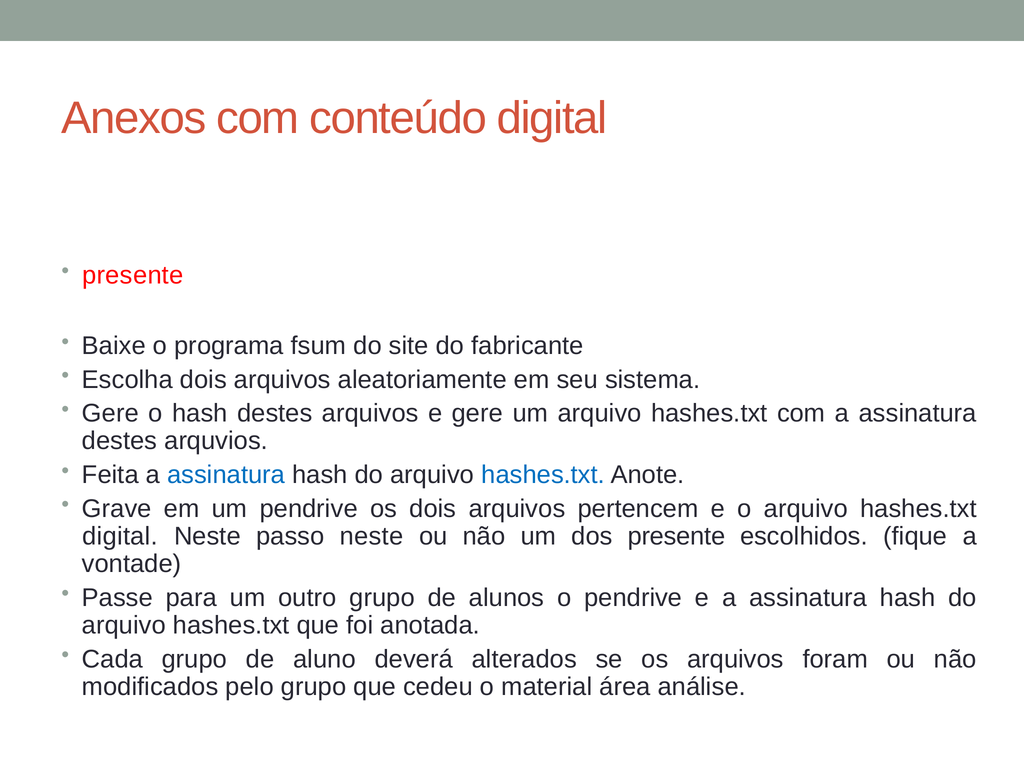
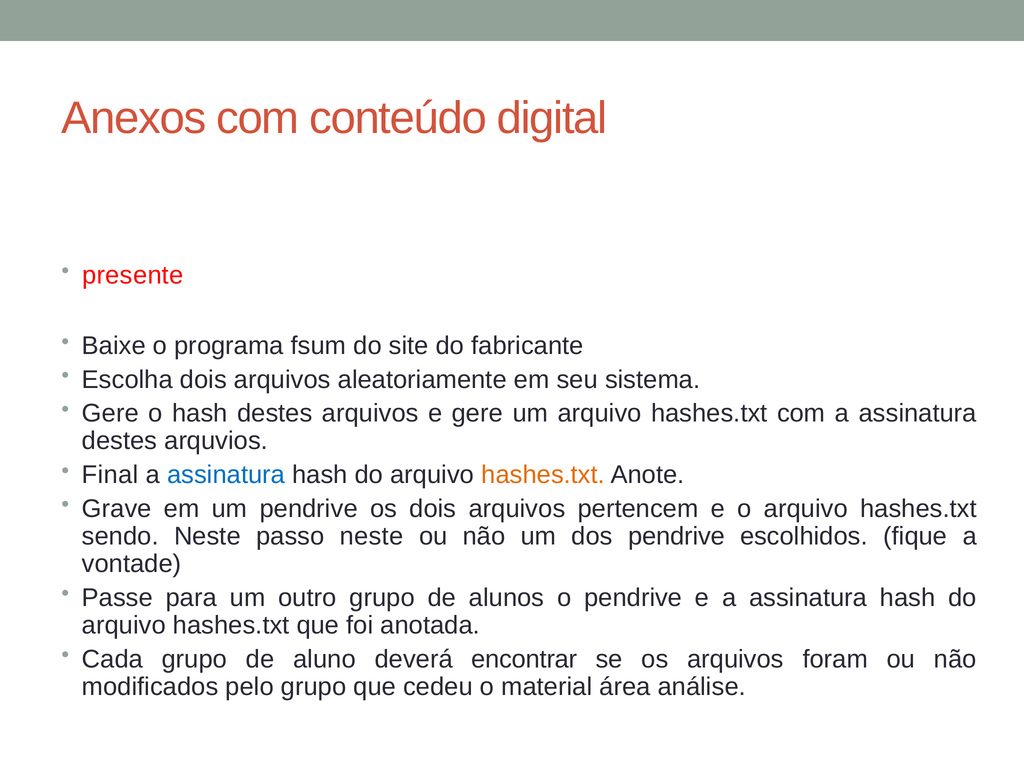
Feita: Feita -> Final (110, 475)
hashes.txt colour: blue -> orange (543, 475)
digital: digital -> sendo (120, 536)
dos presente: presente -> pendrive (676, 536)
alterados: alterados -> encontrar (524, 659)
